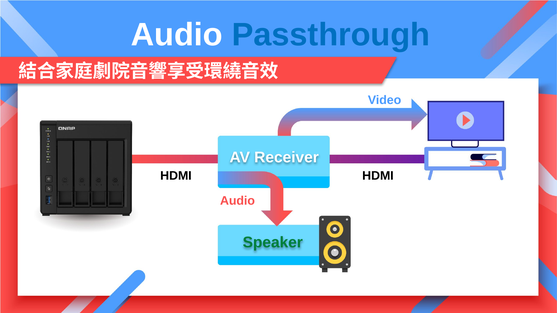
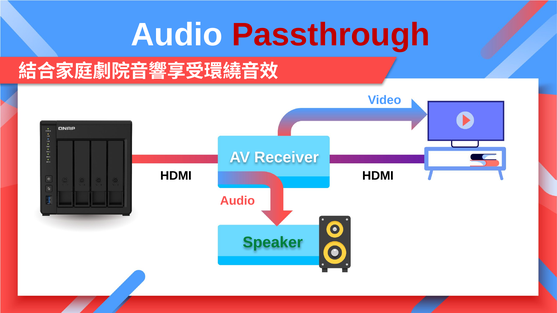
Passthrough colour: blue -> red (331, 35)
